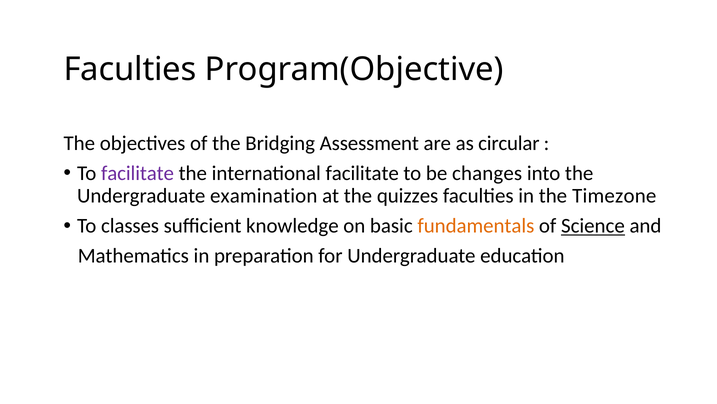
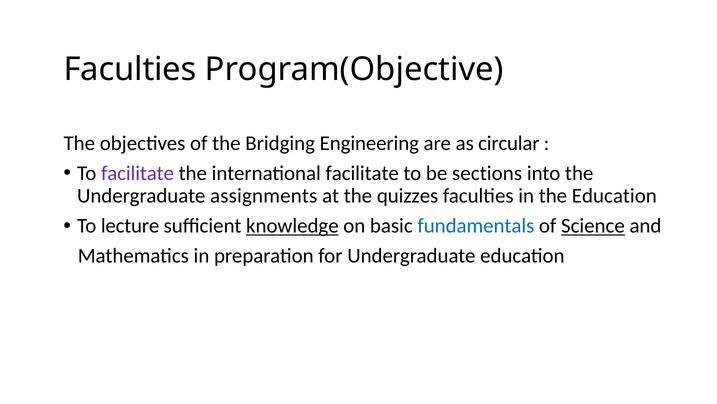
Assessment: Assessment -> Engineering (369, 143)
changes: changes -> sections (487, 173)
examination: examination -> assignments (264, 196)
the Timezone: Timezone -> Education (614, 196)
classes: classes -> lecture (130, 226)
knowledge underline: none -> present (292, 226)
fundamentals colour: orange -> blue (476, 226)
